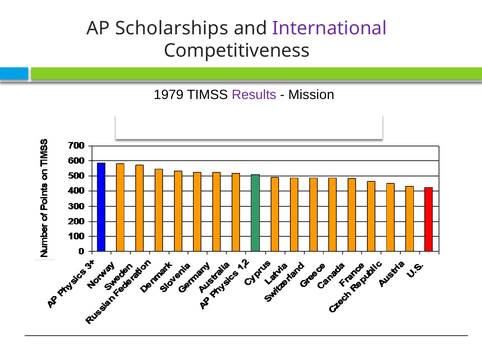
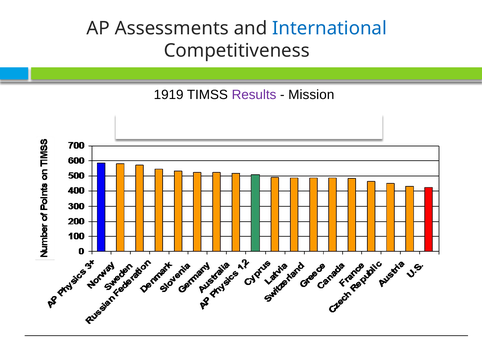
Scholarships: Scholarships -> Assessments (172, 28)
International colour: purple -> blue (330, 28)
1979: 1979 -> 1919 (169, 95)
